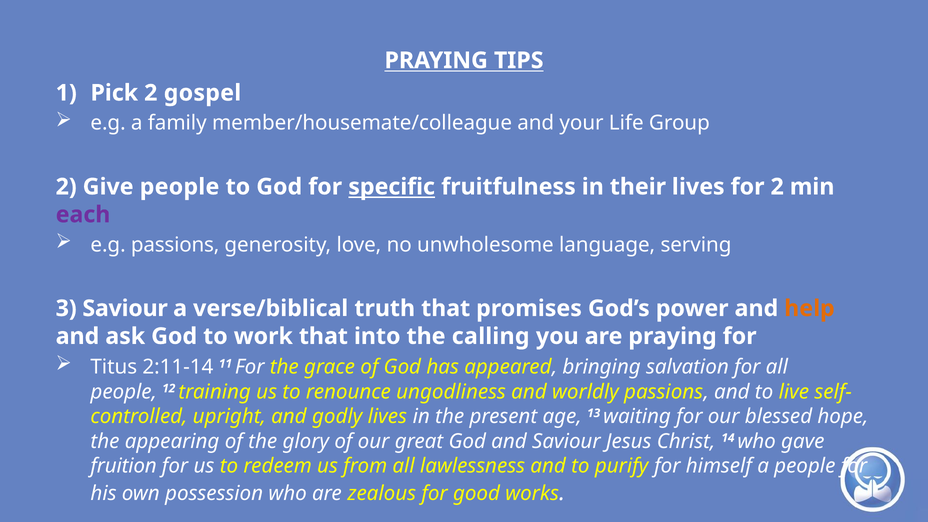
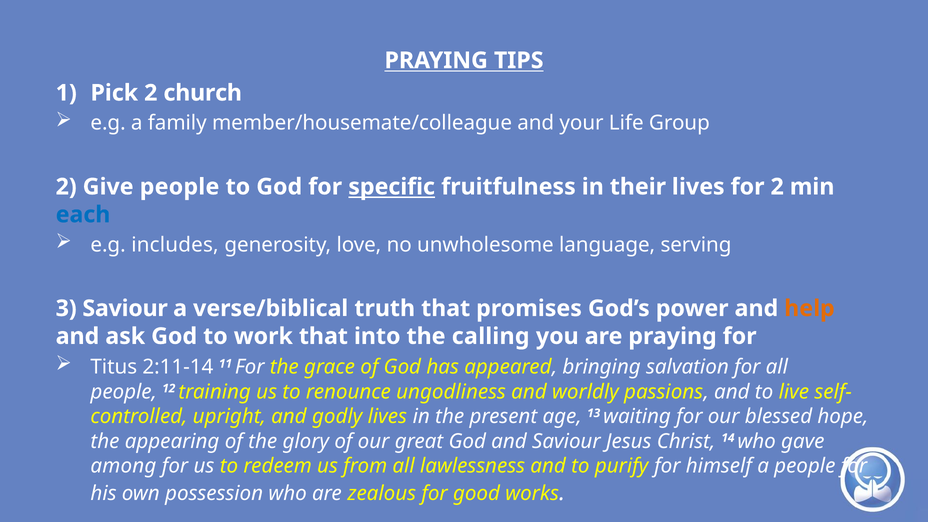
gospel: gospel -> church (203, 93)
each colour: purple -> blue (83, 215)
e.g passions: passions -> includes (175, 245)
fruition: fruition -> among (123, 466)
